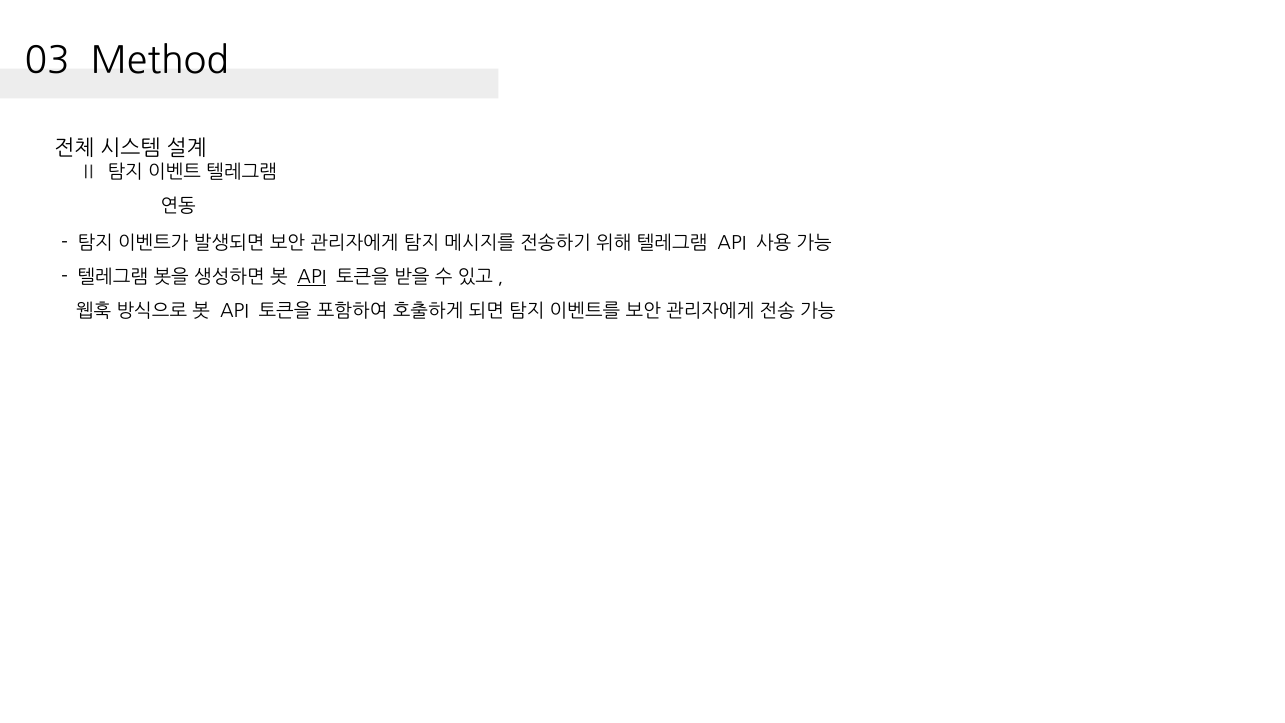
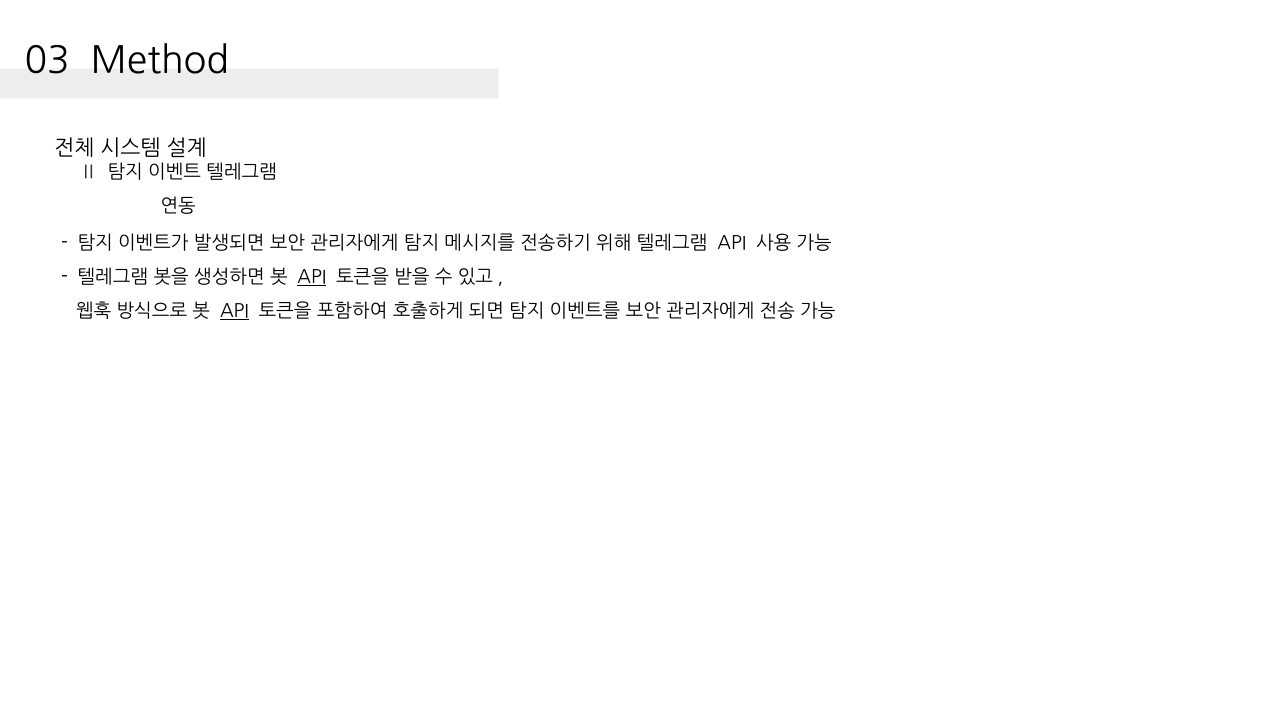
API underline: none -> present (234, 311)
